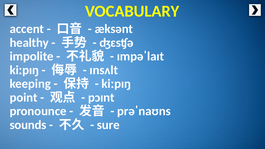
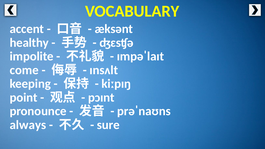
kiːpɪŋ: kiːpɪŋ -> come (24, 70)
sounds: sounds -> always (28, 125)
